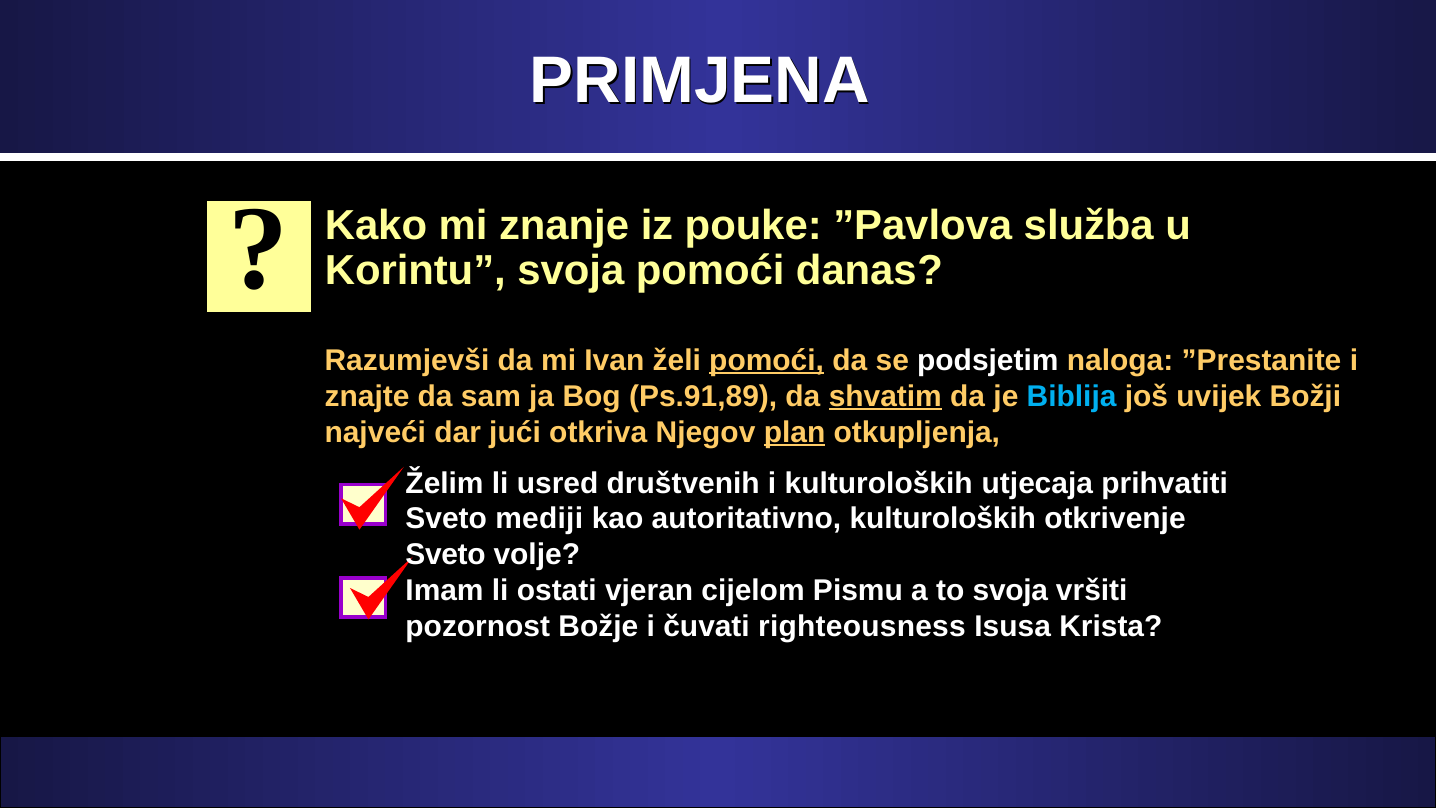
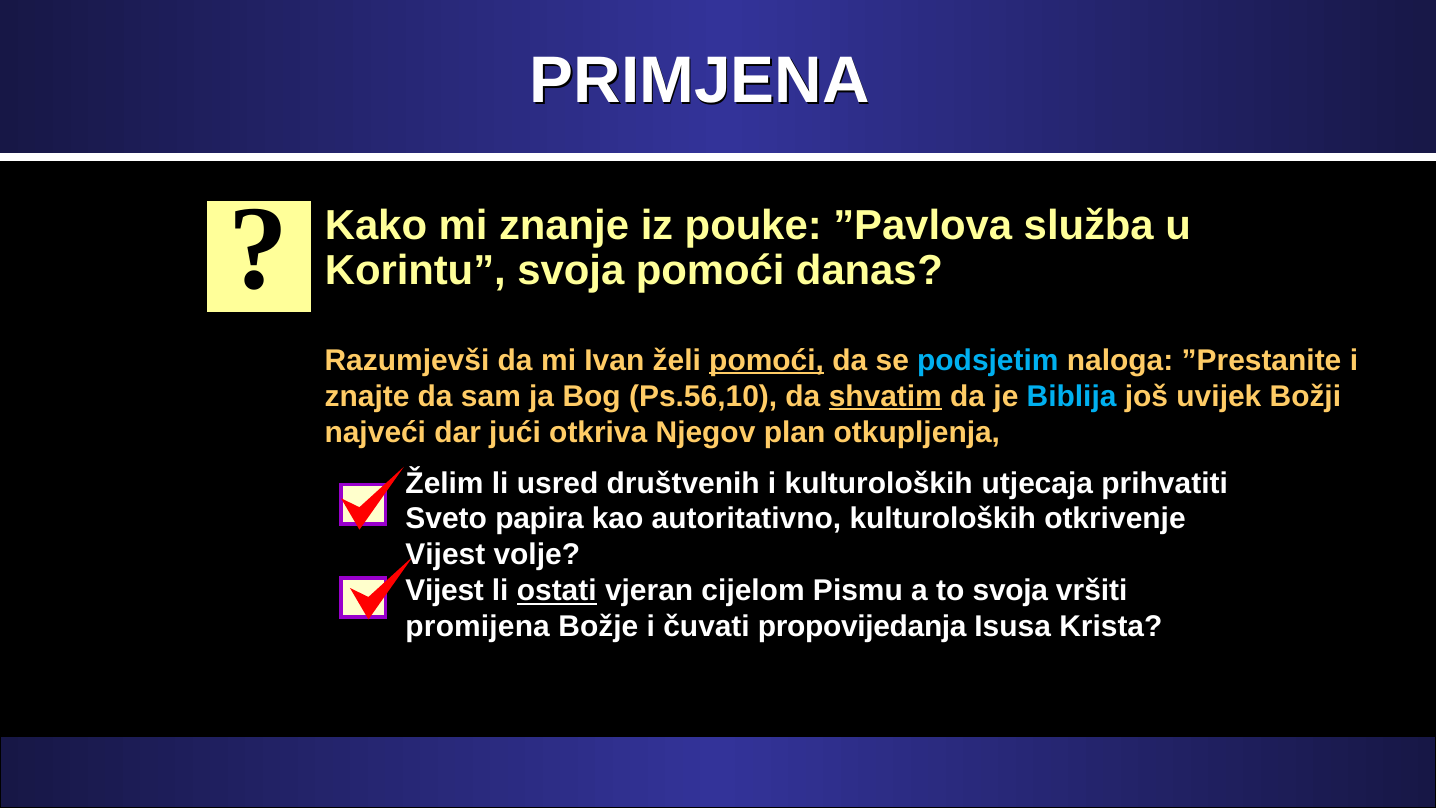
podsjetim colour: white -> light blue (988, 360)
Ps.91,89: Ps.91,89 -> Ps.56,10 (703, 396)
plan underline: present -> none (795, 432)
mediji: mediji -> papira (539, 519)
Sveto: Sveto -> Vijest (445, 555)
Imam: Imam -> Vijest (445, 591)
ostati underline: none -> present (557, 591)
pozornost: pozornost -> promijena (478, 627)
righteousness: righteousness -> propovijedanja (862, 627)
